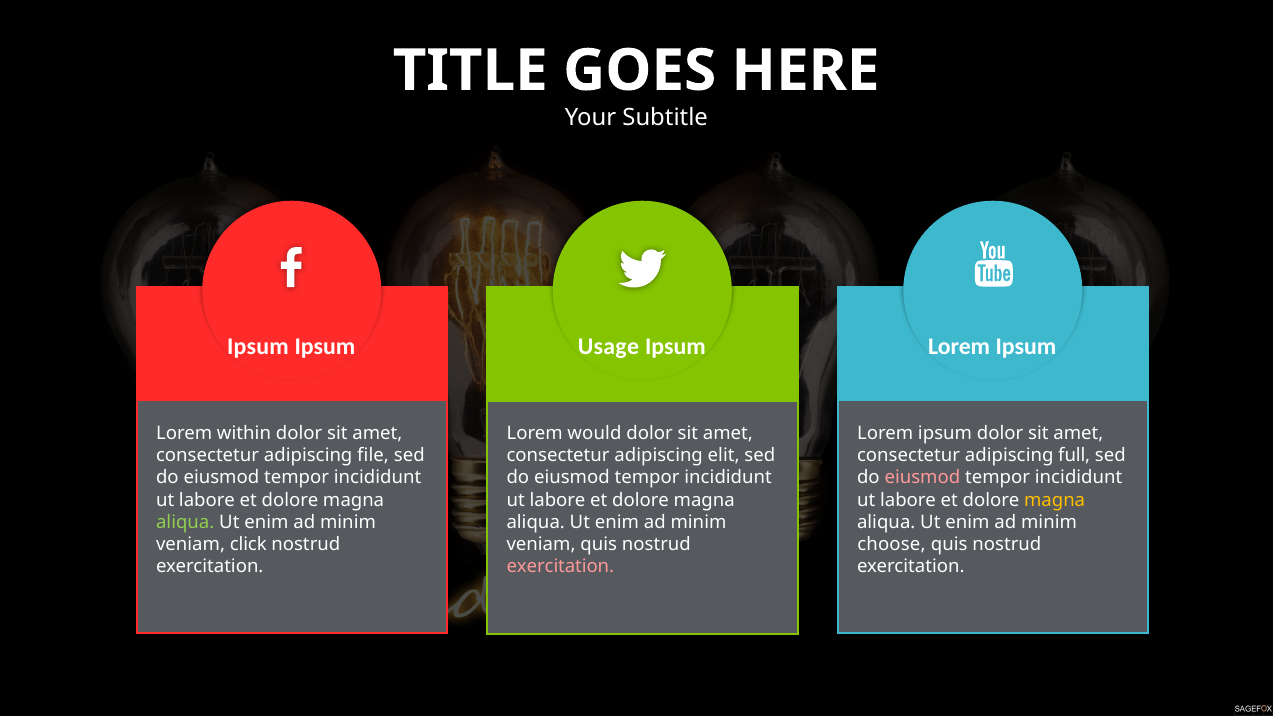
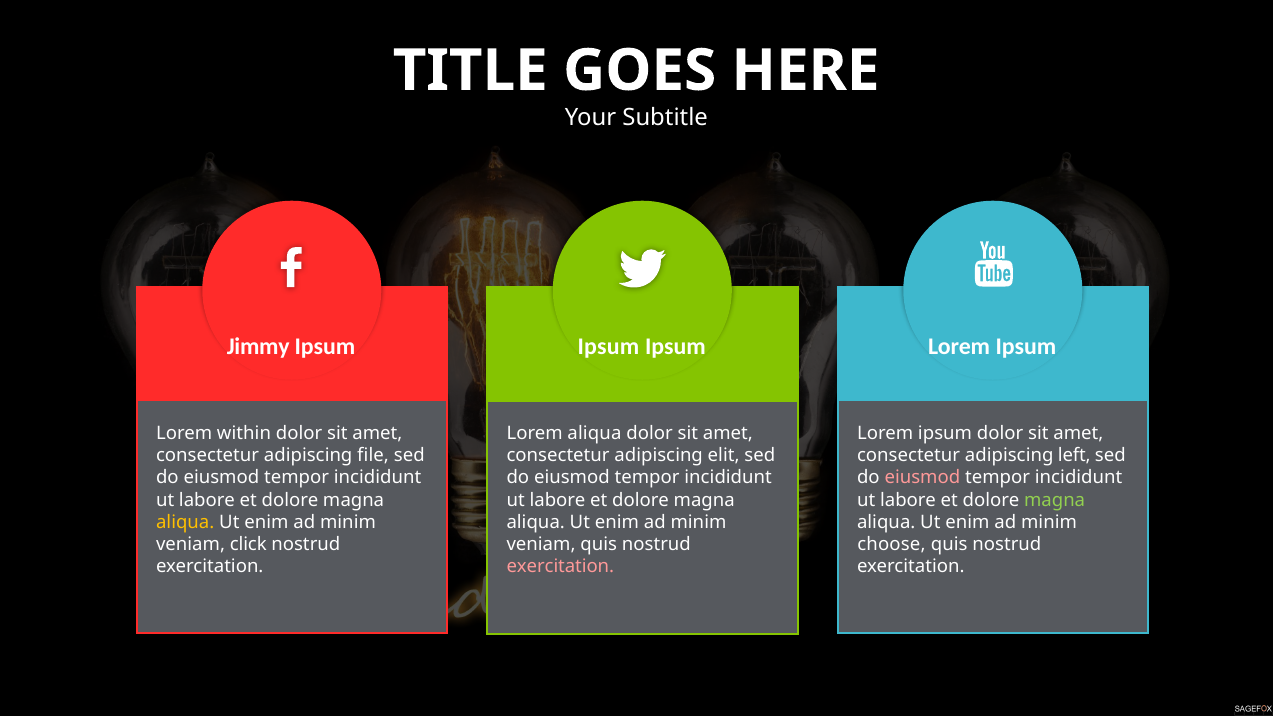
Ipsum: Ipsum -> Jimmy (258, 346)
Usage: Usage -> Ipsum (608, 346)
Lorem would: would -> aliqua (594, 433)
full: full -> left (1074, 455)
magna colour: yellow -> light green (1055, 500)
aliqua colour: light green -> yellow (185, 522)
